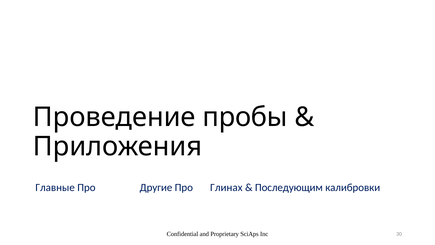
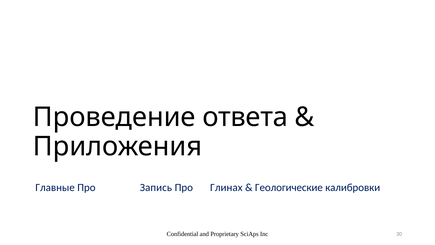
пробы: пробы -> ответа (245, 117)
Другие: Другие -> Запись (156, 187)
Последующим: Последующим -> Геологические (289, 187)
